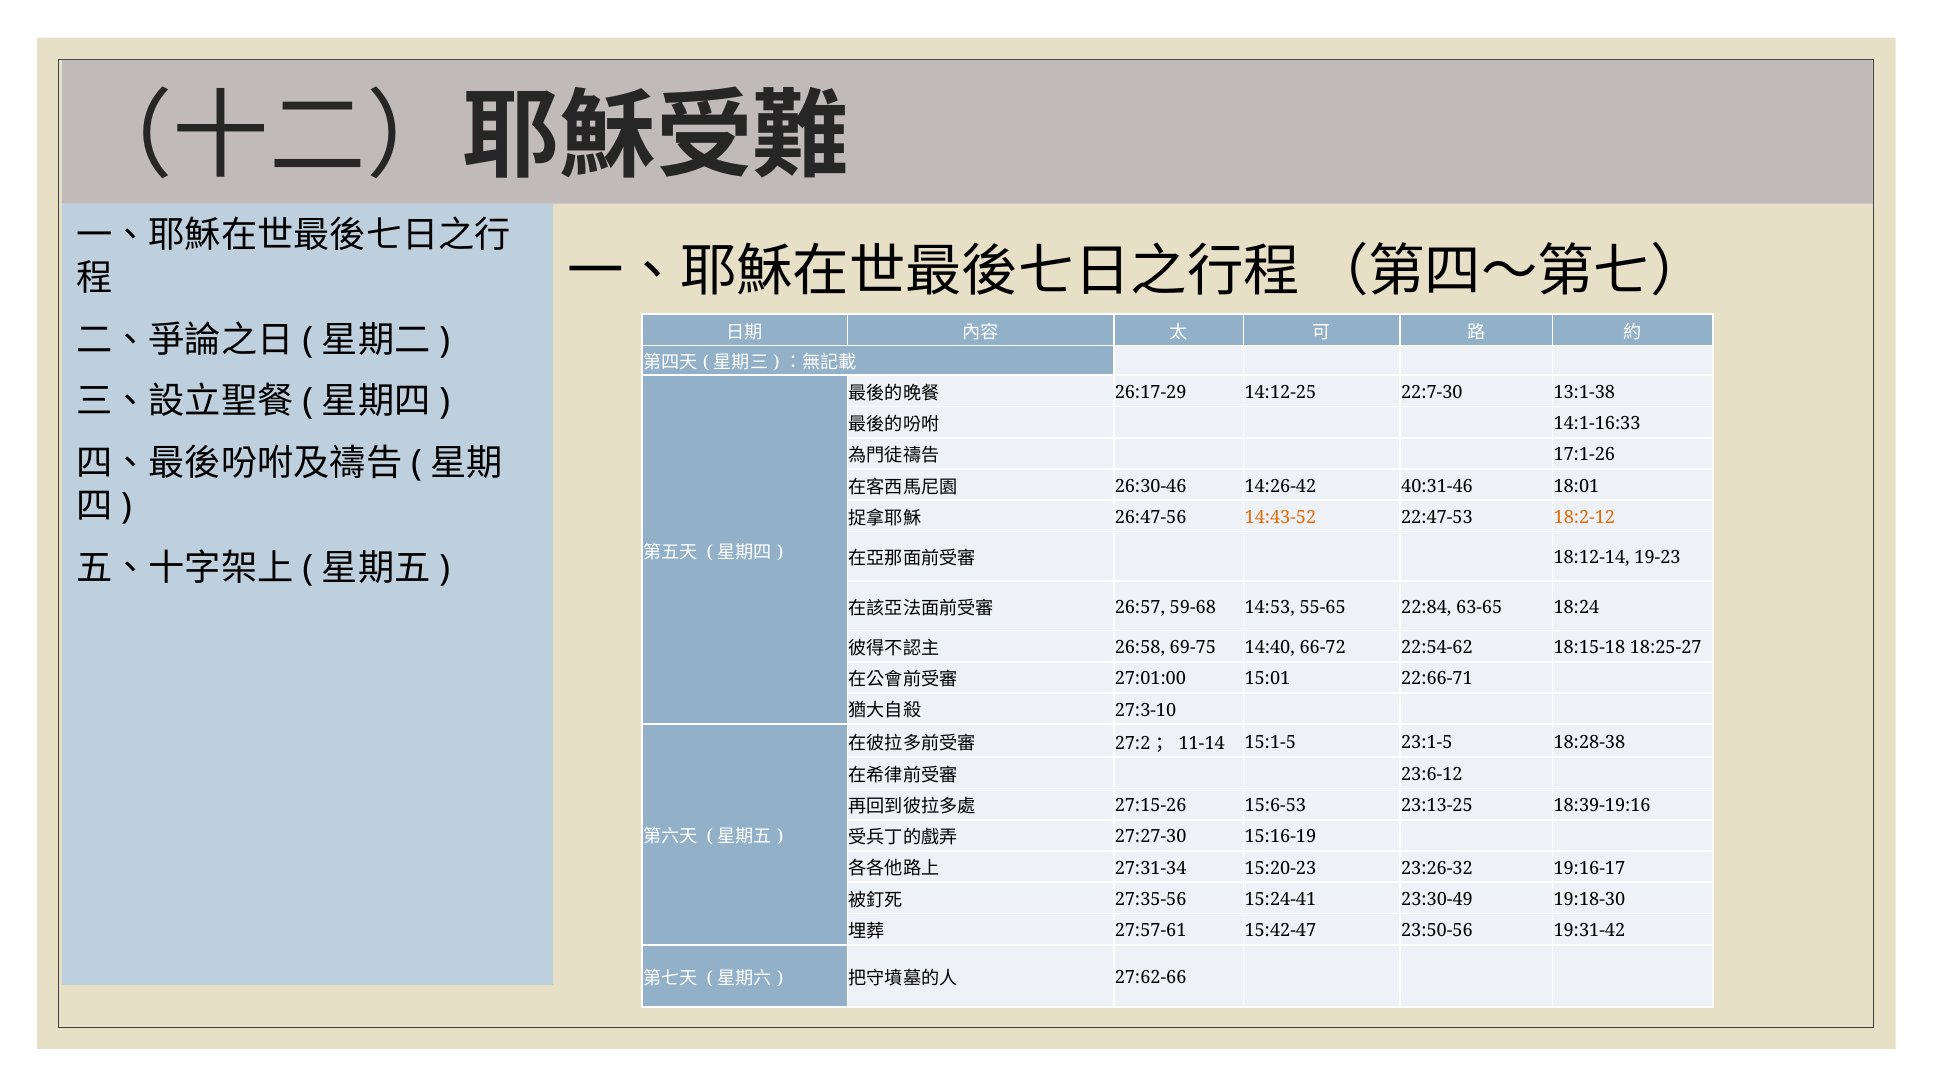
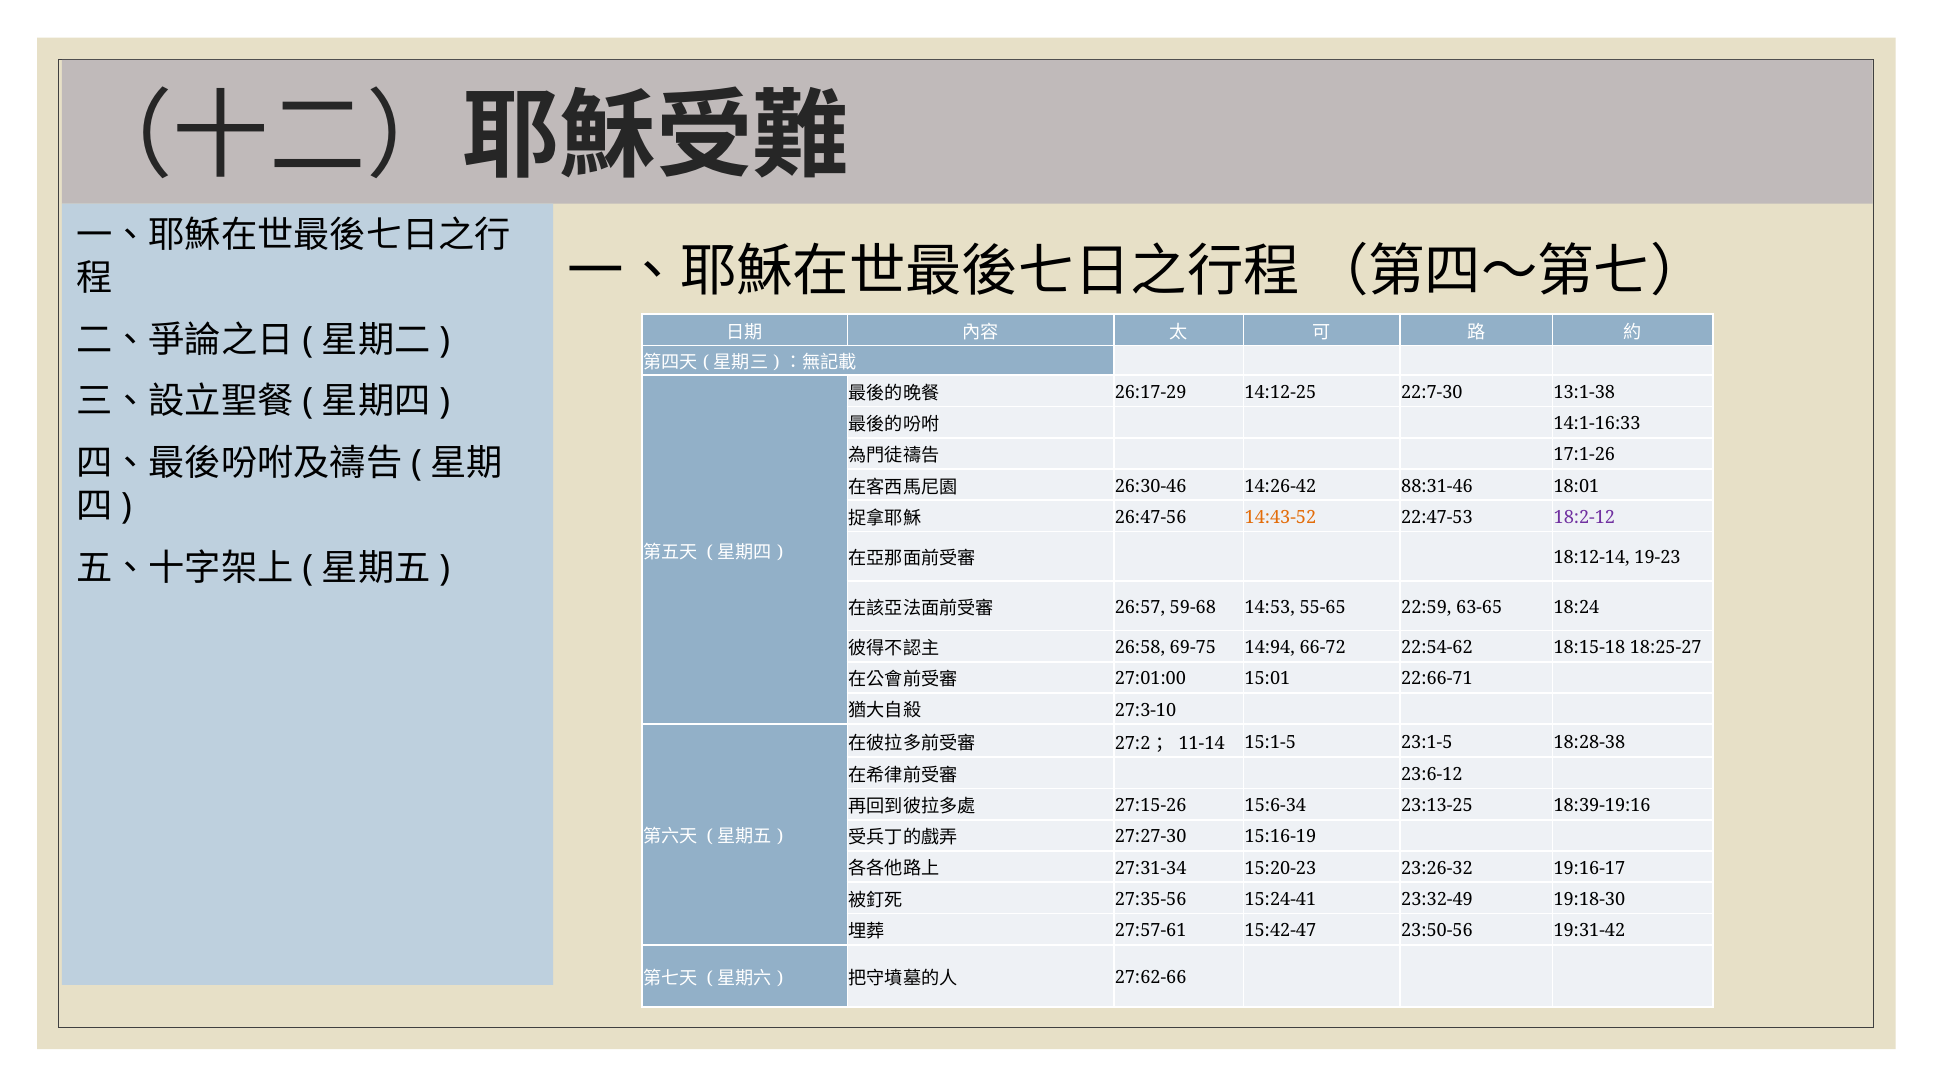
40:31-46: 40:31-46 -> 88:31-46 (1437, 486)
18:2-12 colour: orange -> purple (1584, 518)
22:84: 22:84 -> 22:59 (1426, 607)
14:40: 14:40 -> 14:94 (1270, 648)
15:6-53: 15:6-53 -> 15:6-34 (1275, 806)
23:30-49: 23:30-49 -> 23:32-49 (1437, 900)
